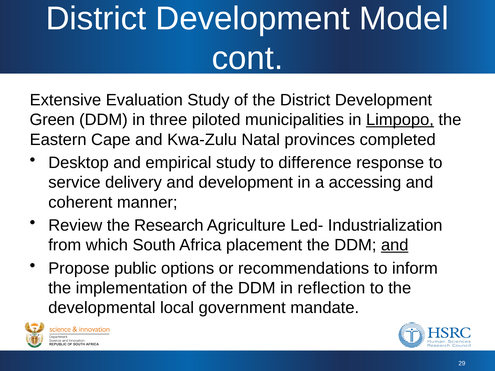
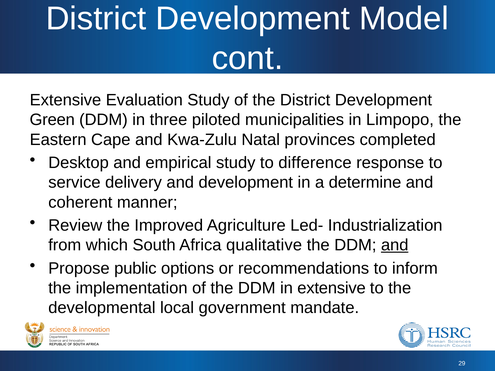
Limpopo underline: present -> none (400, 120)
accessing: accessing -> determine (365, 183)
Research: Research -> Improved (169, 226)
placement: placement -> qualitative (264, 245)
in reflection: reflection -> extensive (332, 288)
